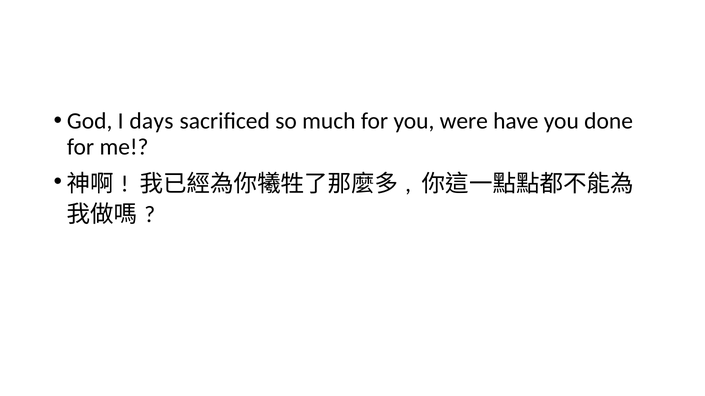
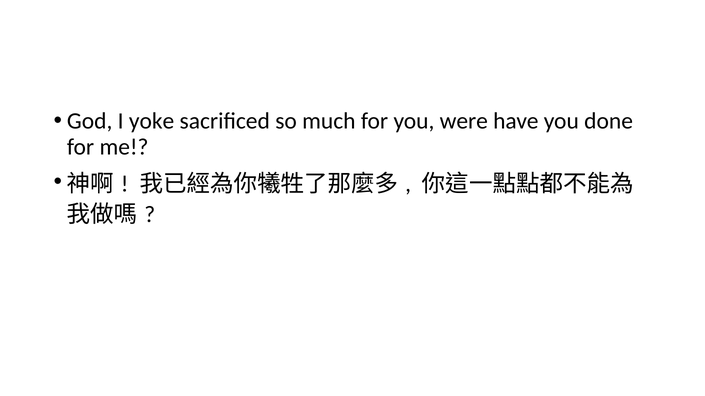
days: days -> yoke (152, 121)
